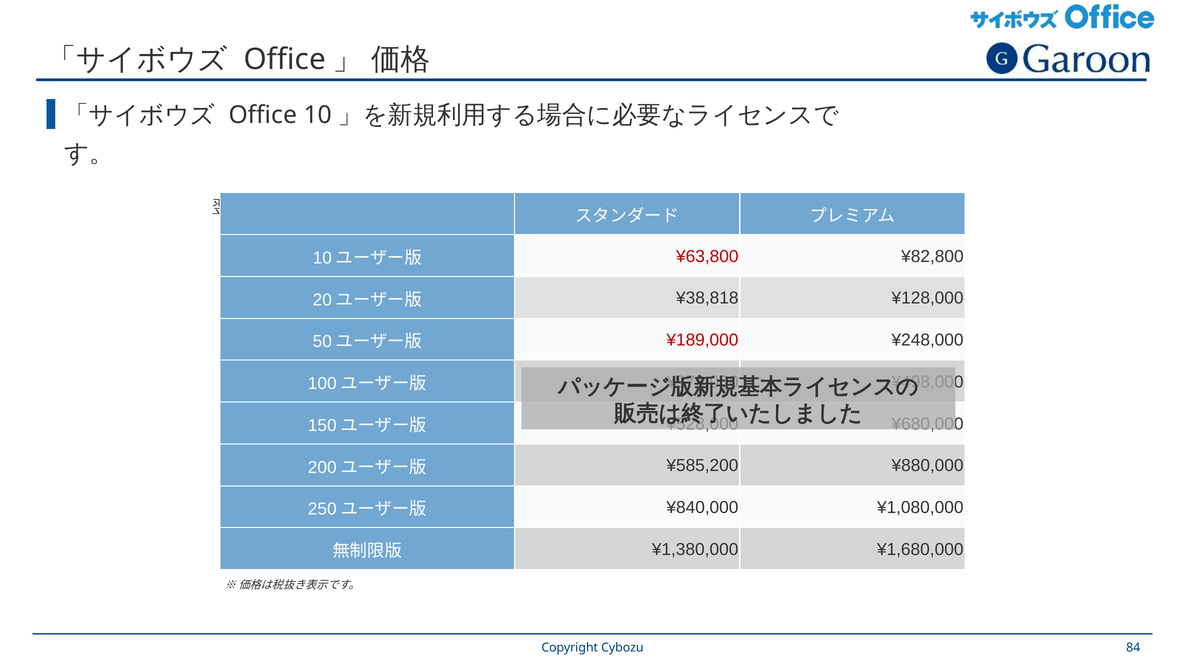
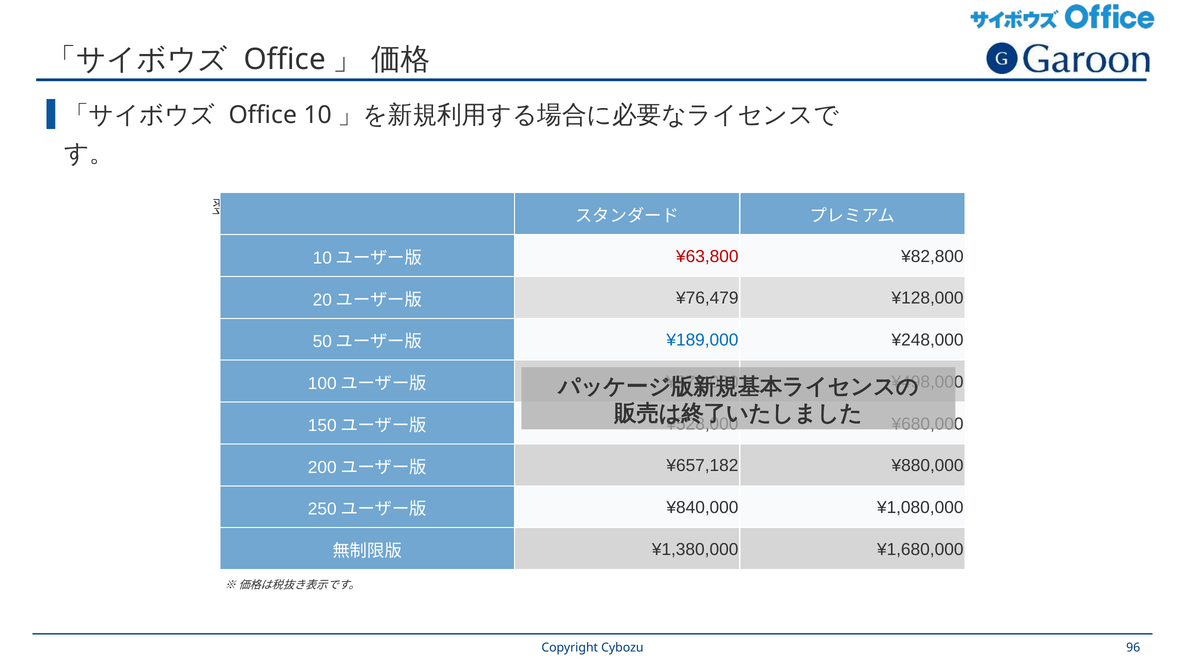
¥38,818: ¥38,818 -> ¥76,479 (707, 298)
¥189,000 colour: red -> blue (702, 340)
¥585,200: ¥585,200 -> ¥657,182 (702, 465)
84: 84 -> 96 (1133, 647)
